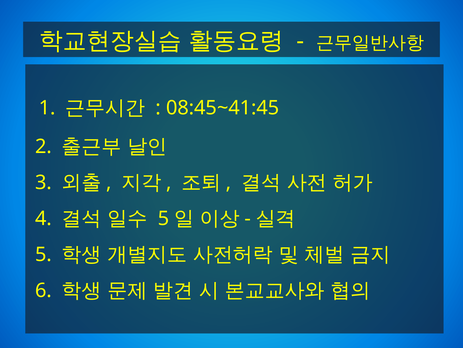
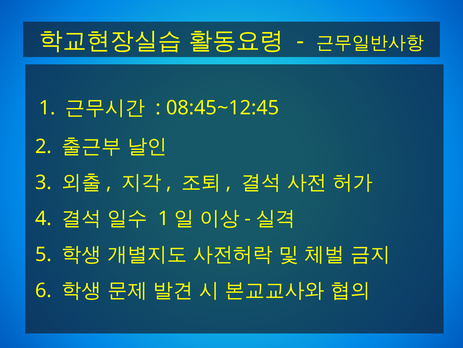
08:45~41:45: 08:45~41:45 -> 08:45~12:45 (223, 108)
5: 5 -> 1 (164, 218)
